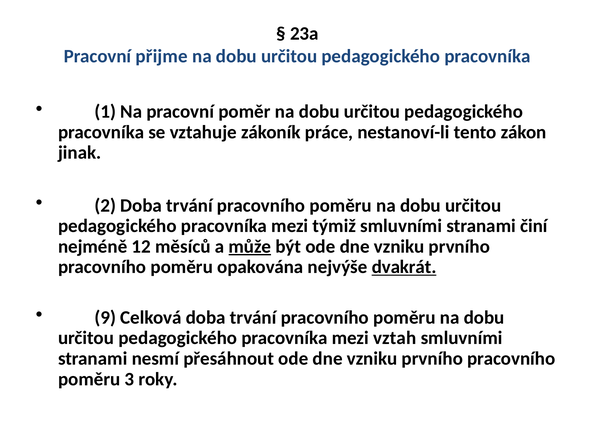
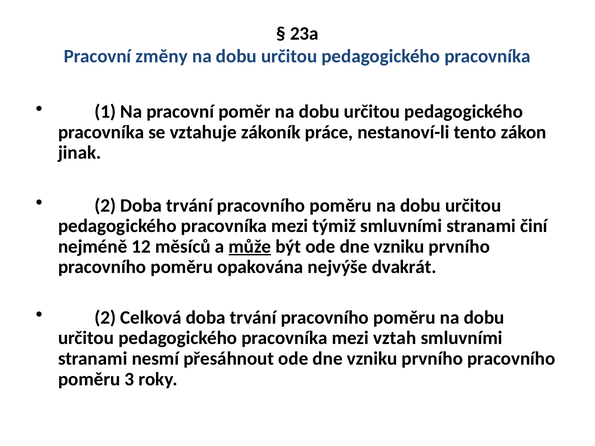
přijme: přijme -> změny (162, 56)
dvakrát underline: present -> none (404, 267)
9: 9 -> 2 (105, 318)
